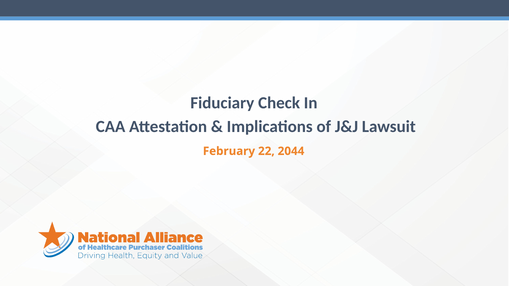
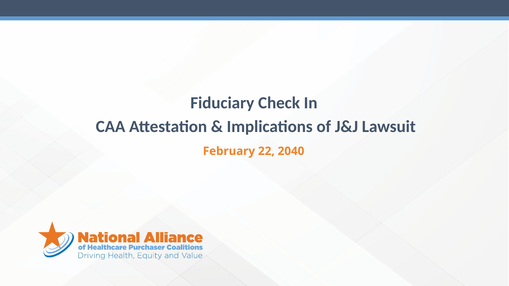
2044: 2044 -> 2040 (291, 151)
